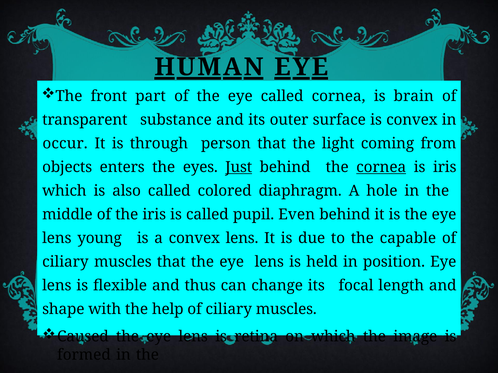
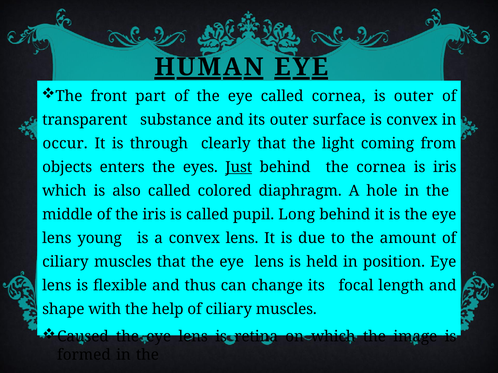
is brain: brain -> outer (414, 96)
person: person -> clearly (226, 144)
cornea underline: present -> none (381, 167)
Even: Even -> Long (297, 215)
capable: capable -> amount (408, 239)
